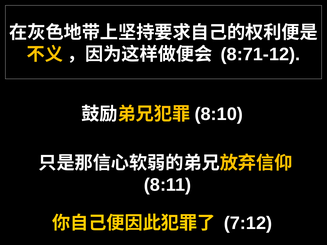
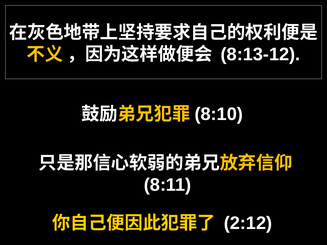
8:71-12: 8:71-12 -> 8:13-12 (260, 54)
7:12: 7:12 -> 2:12 (248, 223)
